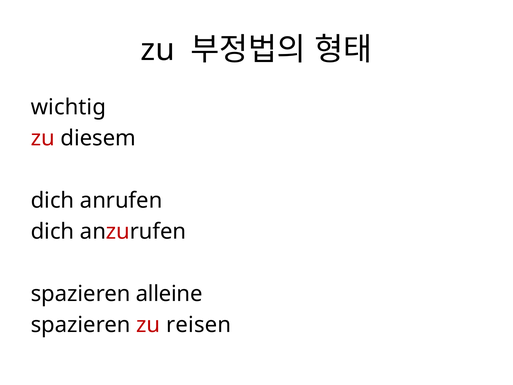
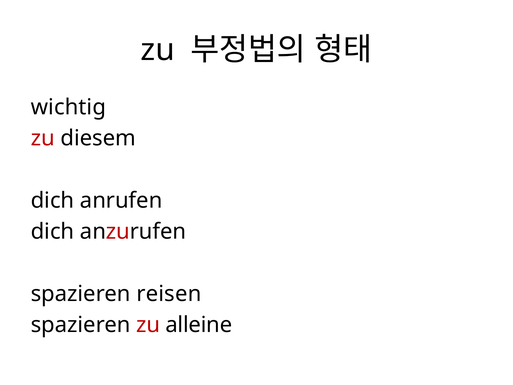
alleine: alleine -> reisen (169, 294)
reisen: reisen -> alleine (199, 325)
